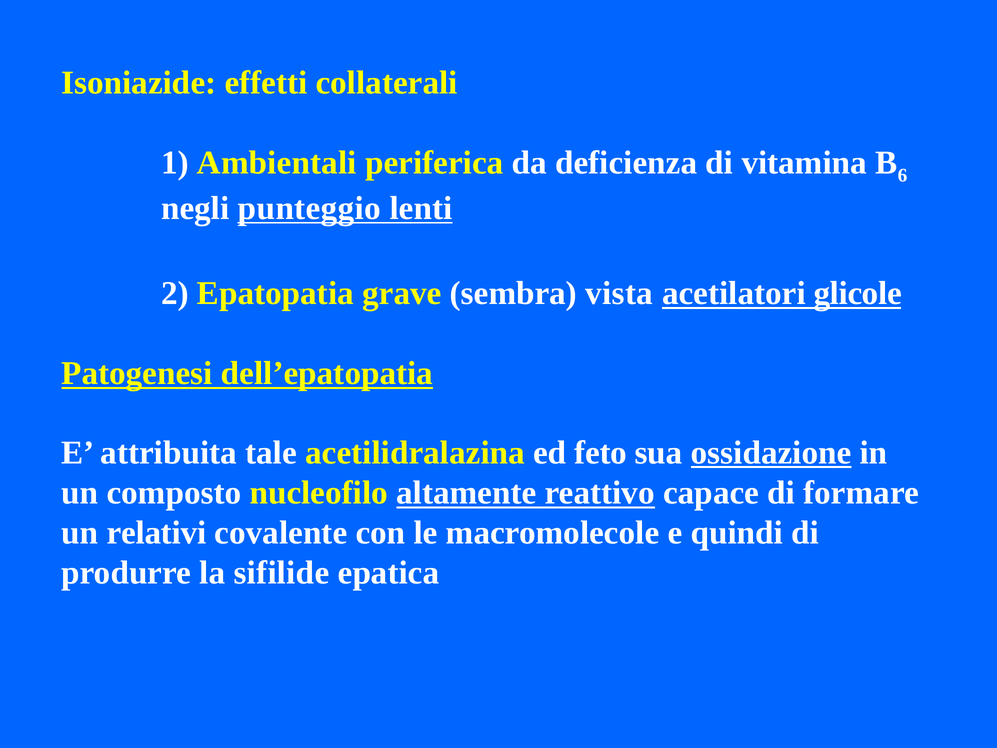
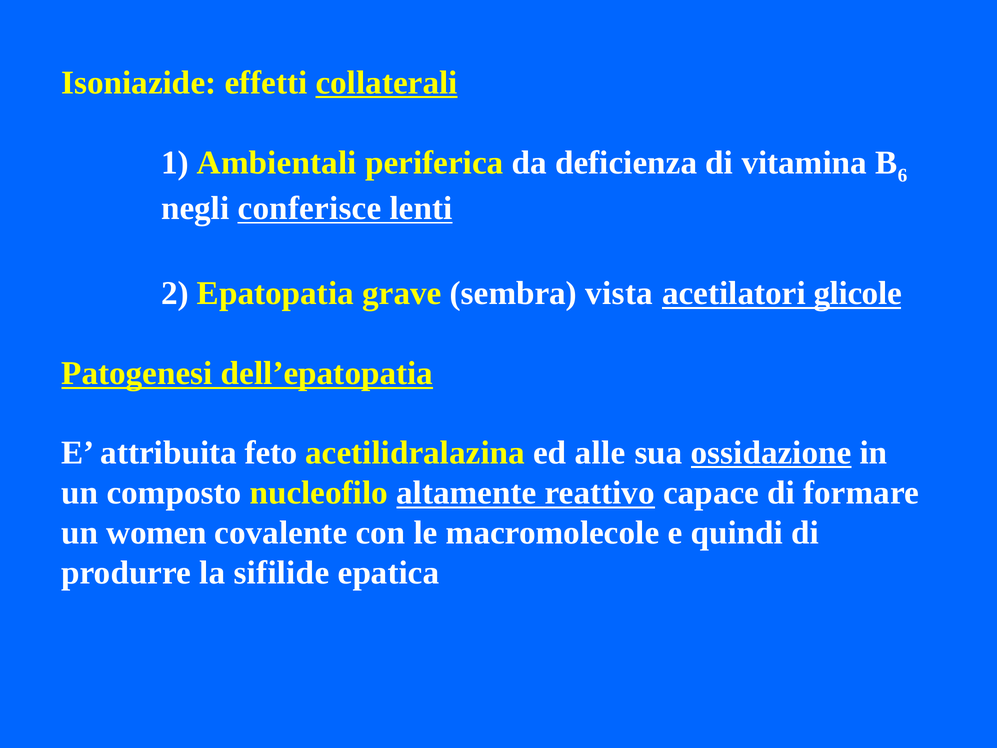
collaterali underline: none -> present (387, 83)
punteggio: punteggio -> conferisce (309, 208)
tale: tale -> feto (271, 453)
feto: feto -> alle (600, 453)
relativi: relativi -> women (157, 533)
